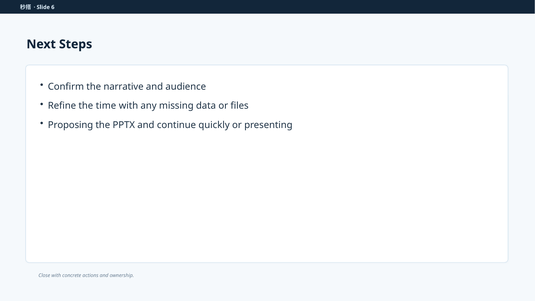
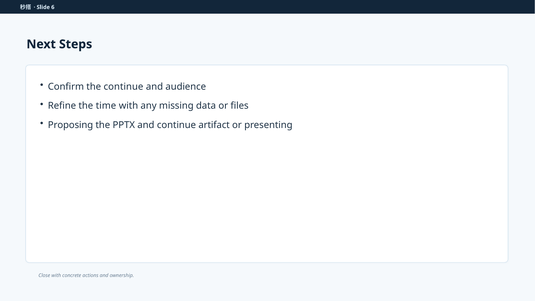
the narrative: narrative -> continue (123, 87)
quickly: quickly -> artifact (214, 125)
